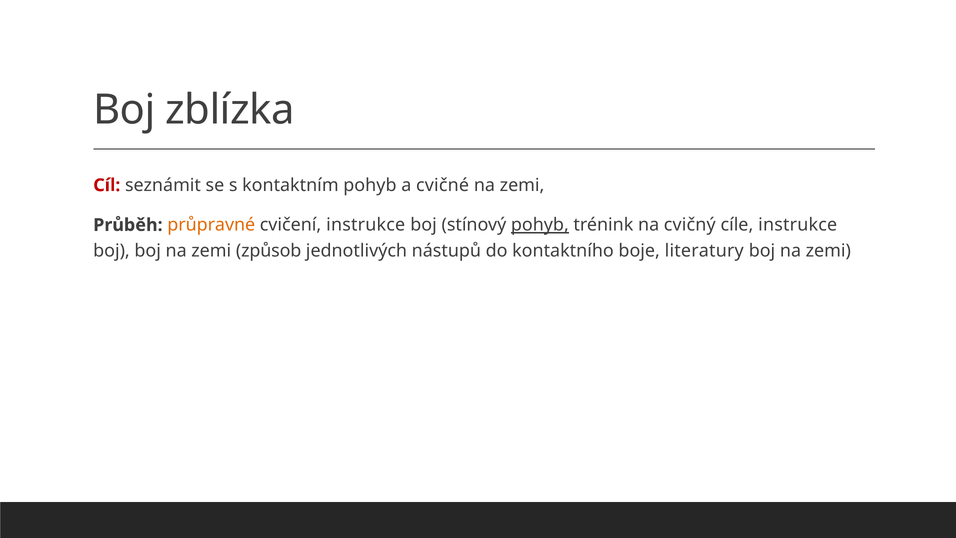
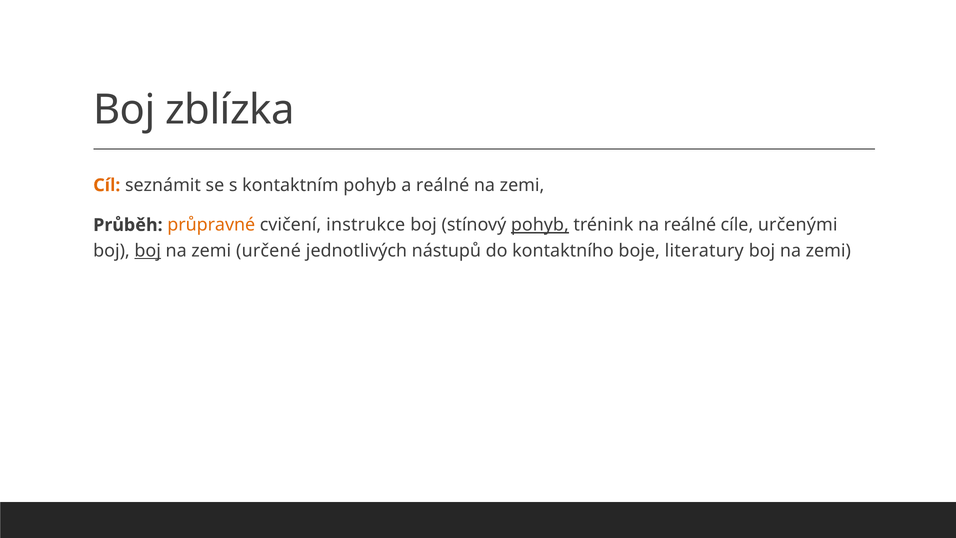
Cíl colour: red -> orange (107, 185)
a cvičné: cvičné -> reálné (443, 185)
na cvičný: cvičný -> reálné (690, 225)
cíle instrukce: instrukce -> určenými (798, 225)
boj underline: none -> present (148, 251)
způsob: způsob -> určené (268, 251)
